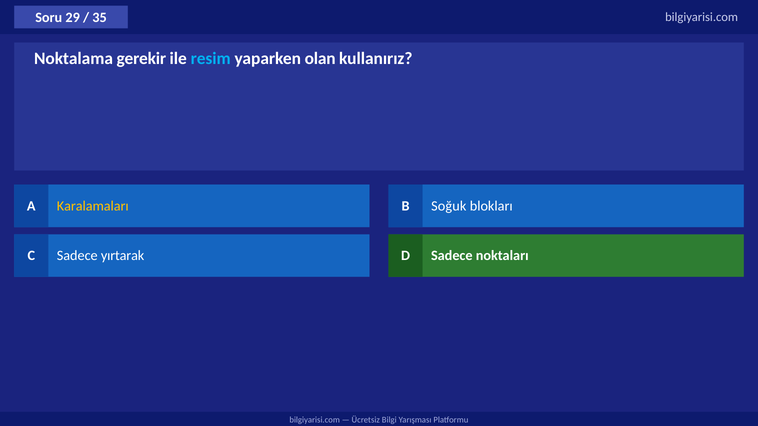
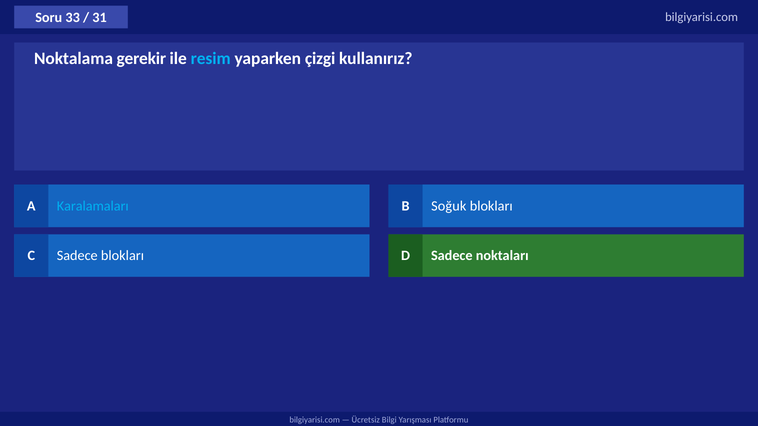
29: 29 -> 33 (73, 17)
35: 35 -> 31 (100, 17)
olan: olan -> çizgi (320, 58)
Karalamaları colour: yellow -> light blue (93, 206)
Sadece yırtarak: yırtarak -> blokları (123, 256)
